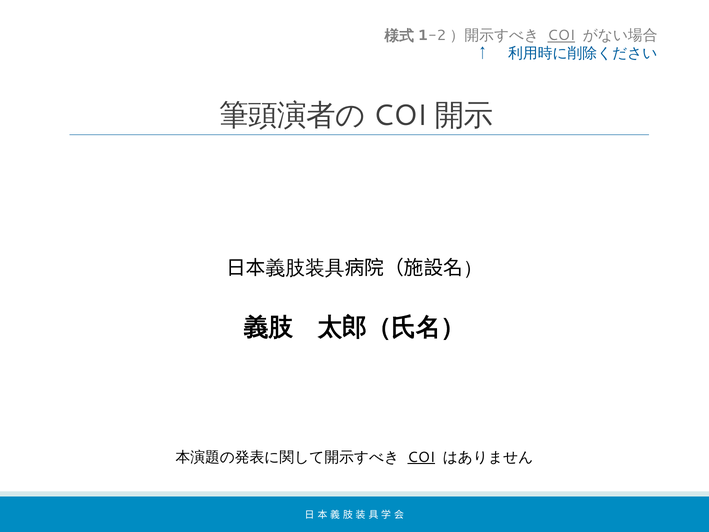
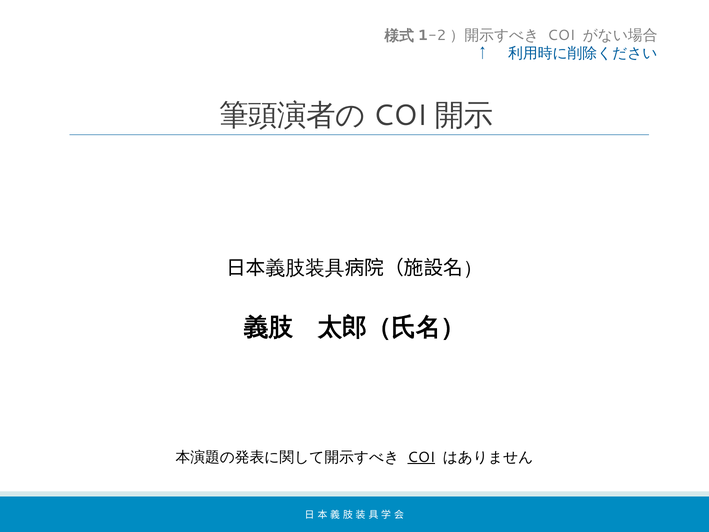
COI underline: present -> none (561, 36)
